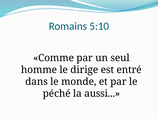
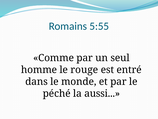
5:10: 5:10 -> 5:55 (99, 26)
dirige: dirige -> rouge (84, 69)
